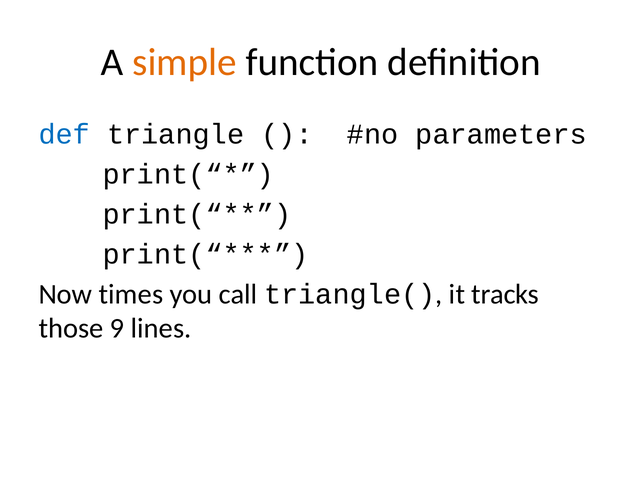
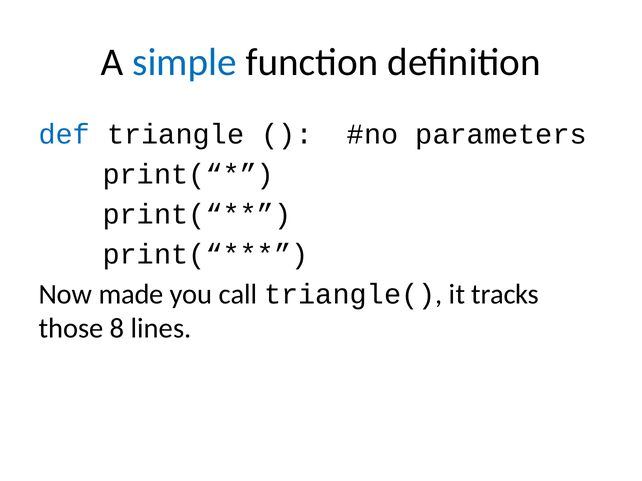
simple colour: orange -> blue (185, 62)
times: times -> made (131, 295)
9: 9 -> 8 (117, 329)
